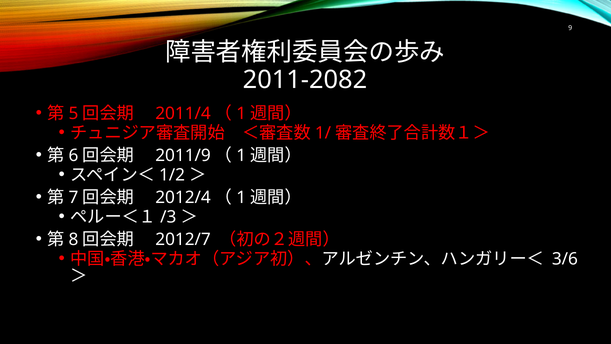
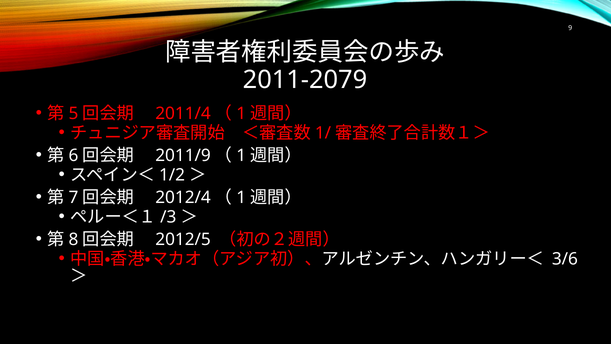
2011-2082: 2011-2082 -> 2011-2079 (305, 80)
2012/7: 2012/7 -> 2012/5 (183, 239)
